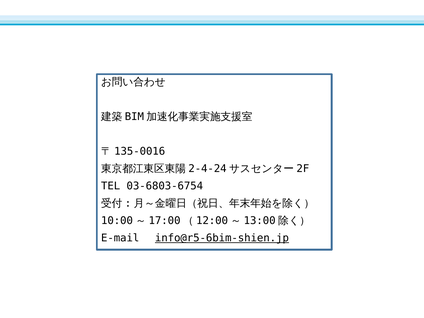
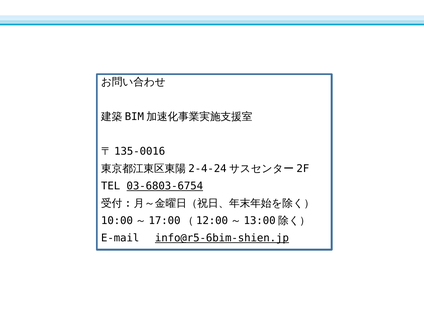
03-6803-6754 underline: none -> present (165, 186)
